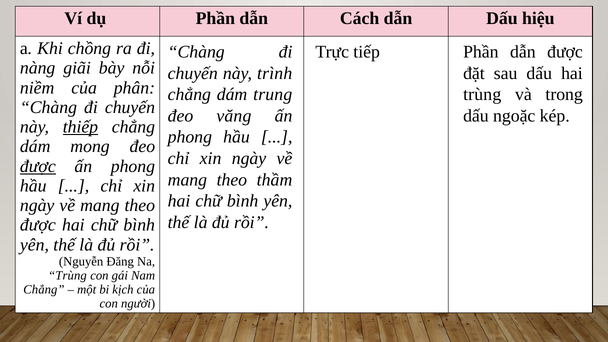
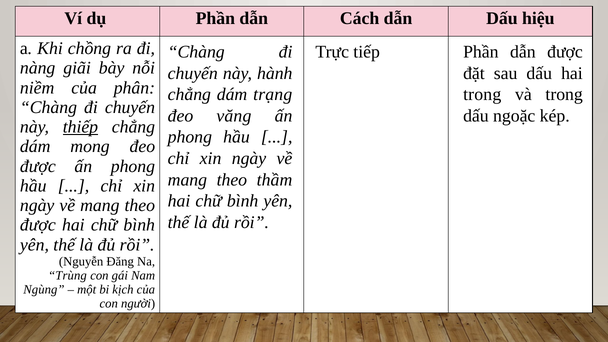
trình: trình -> hành (275, 73)
trung: trung -> trạng (273, 94)
trùng: trùng -> trong (482, 94)
được underline: present -> none (38, 166)
Chẳng: Chẳng -> Ngùng (44, 290)
